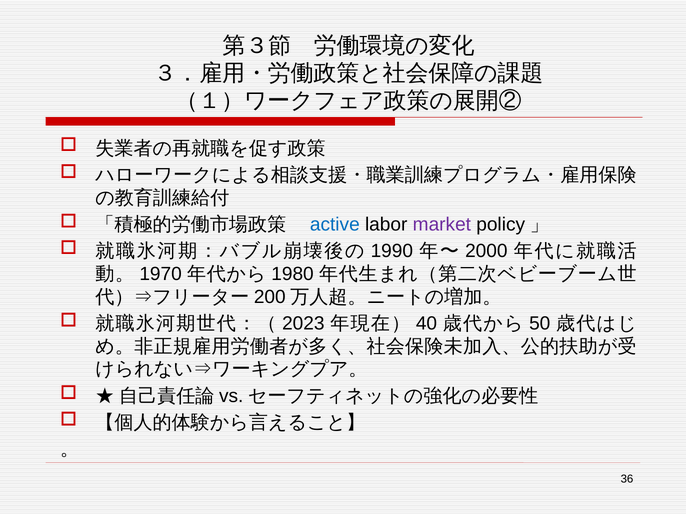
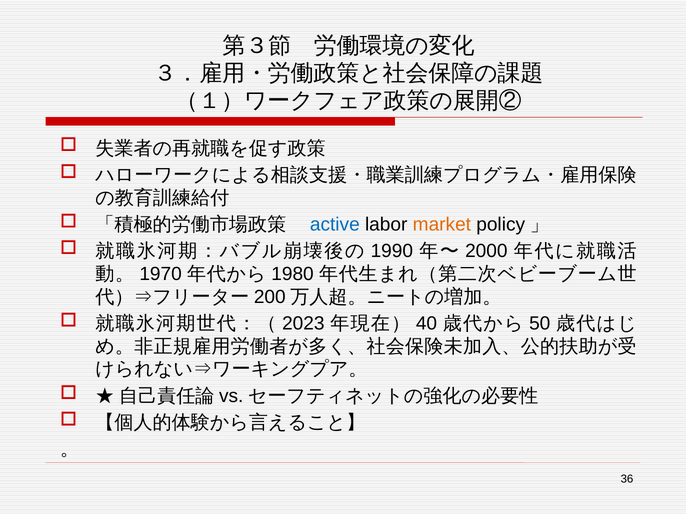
market colour: purple -> orange (442, 225)
